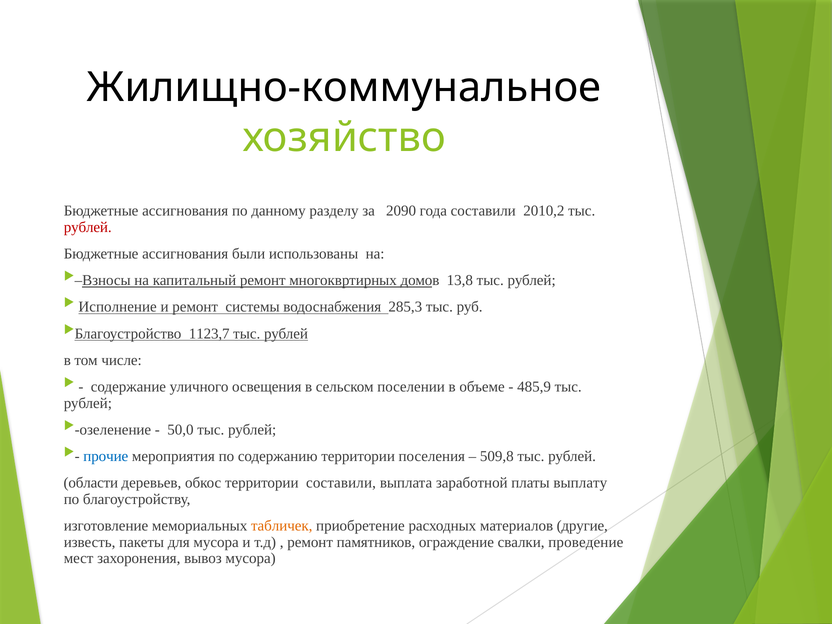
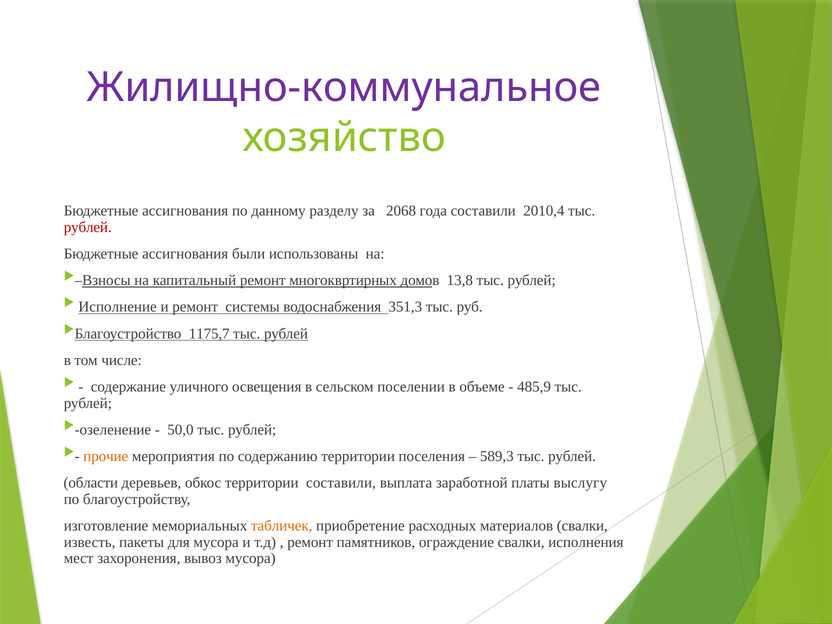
Жилищно-коммунальное colour: black -> purple (344, 87)
2090: 2090 -> 2068 (401, 211)
2010,2: 2010,2 -> 2010,4 (544, 211)
285,3: 285,3 -> 351,3 (405, 307)
1123,7: 1123,7 -> 1175,7 (209, 334)
прочие colour: blue -> orange (106, 456)
509,8: 509,8 -> 589,3 (497, 456)
выплату: выплату -> выслугу (580, 483)
материалов другие: другие -> свалки (582, 526)
проведение: проведение -> исполнения (586, 542)
